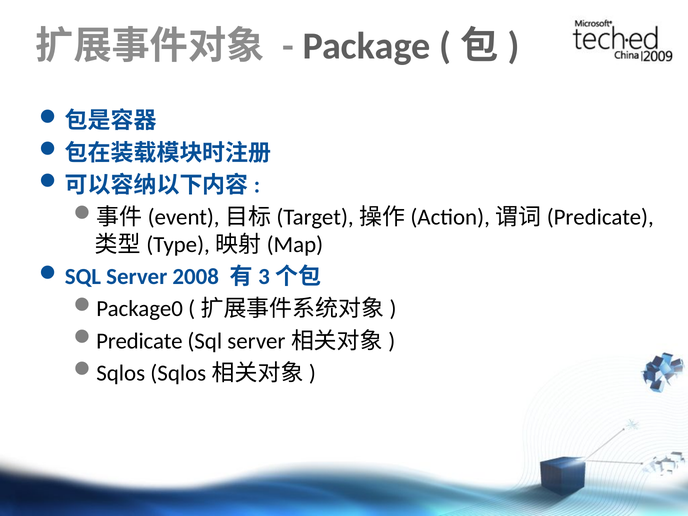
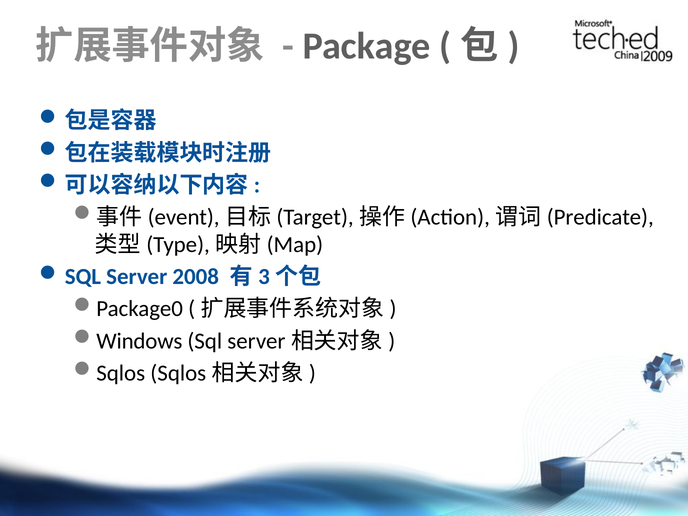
Predicate: Predicate -> Windows (139, 341)
